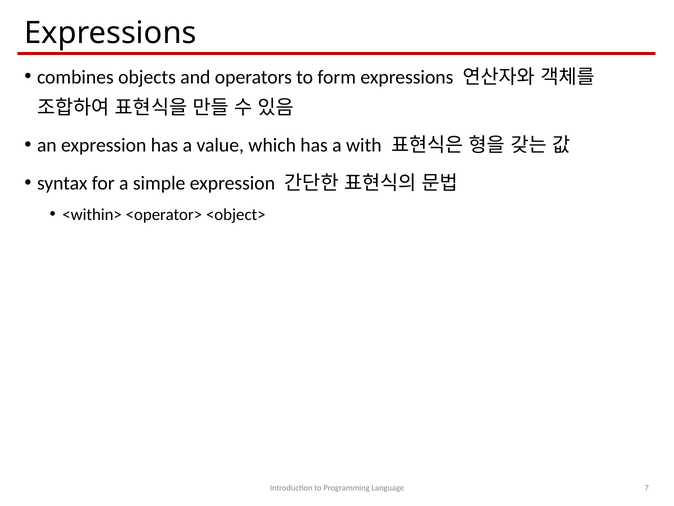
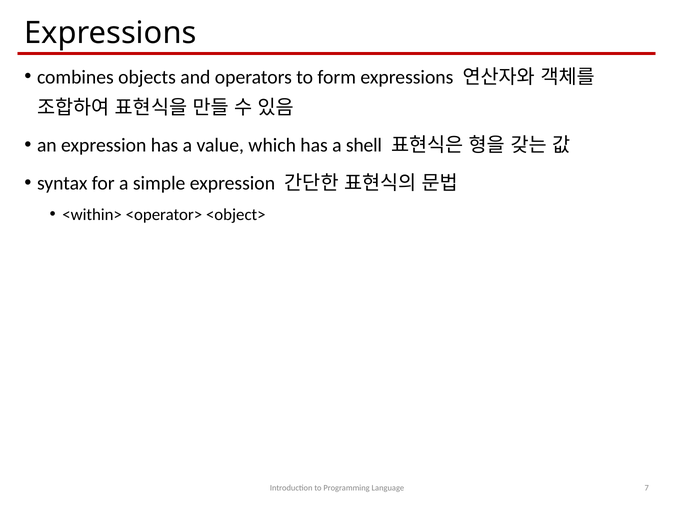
with: with -> shell (364, 145)
